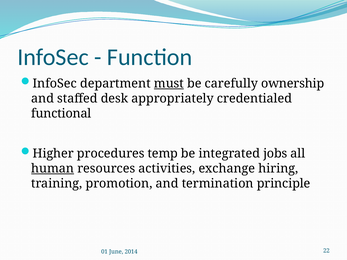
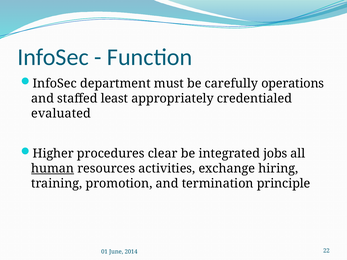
must underline: present -> none (169, 84)
ownership: ownership -> operations (293, 84)
desk: desk -> least (114, 99)
functional: functional -> evaluated (61, 114)
temp: temp -> clear (163, 154)
